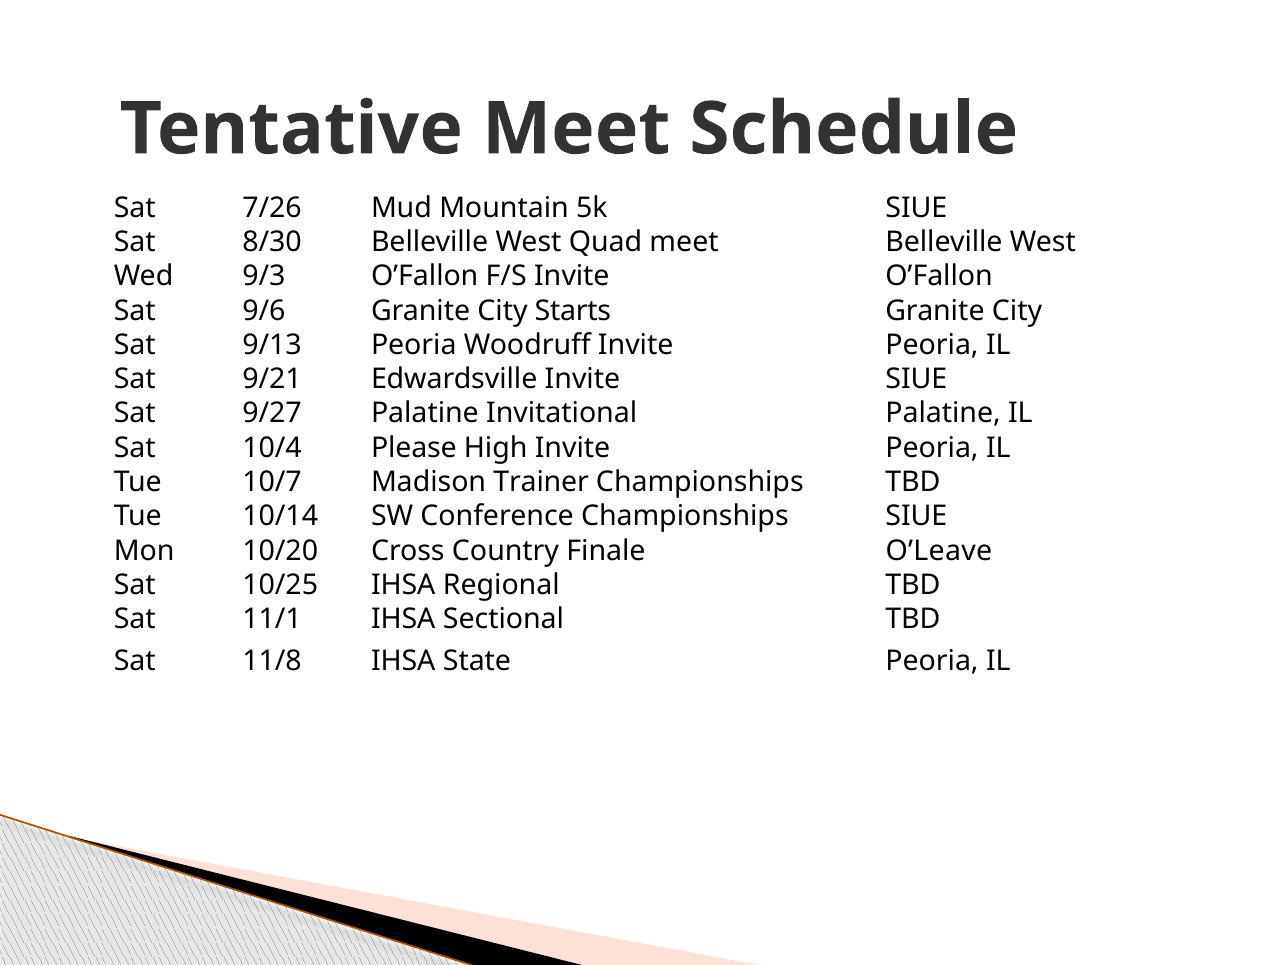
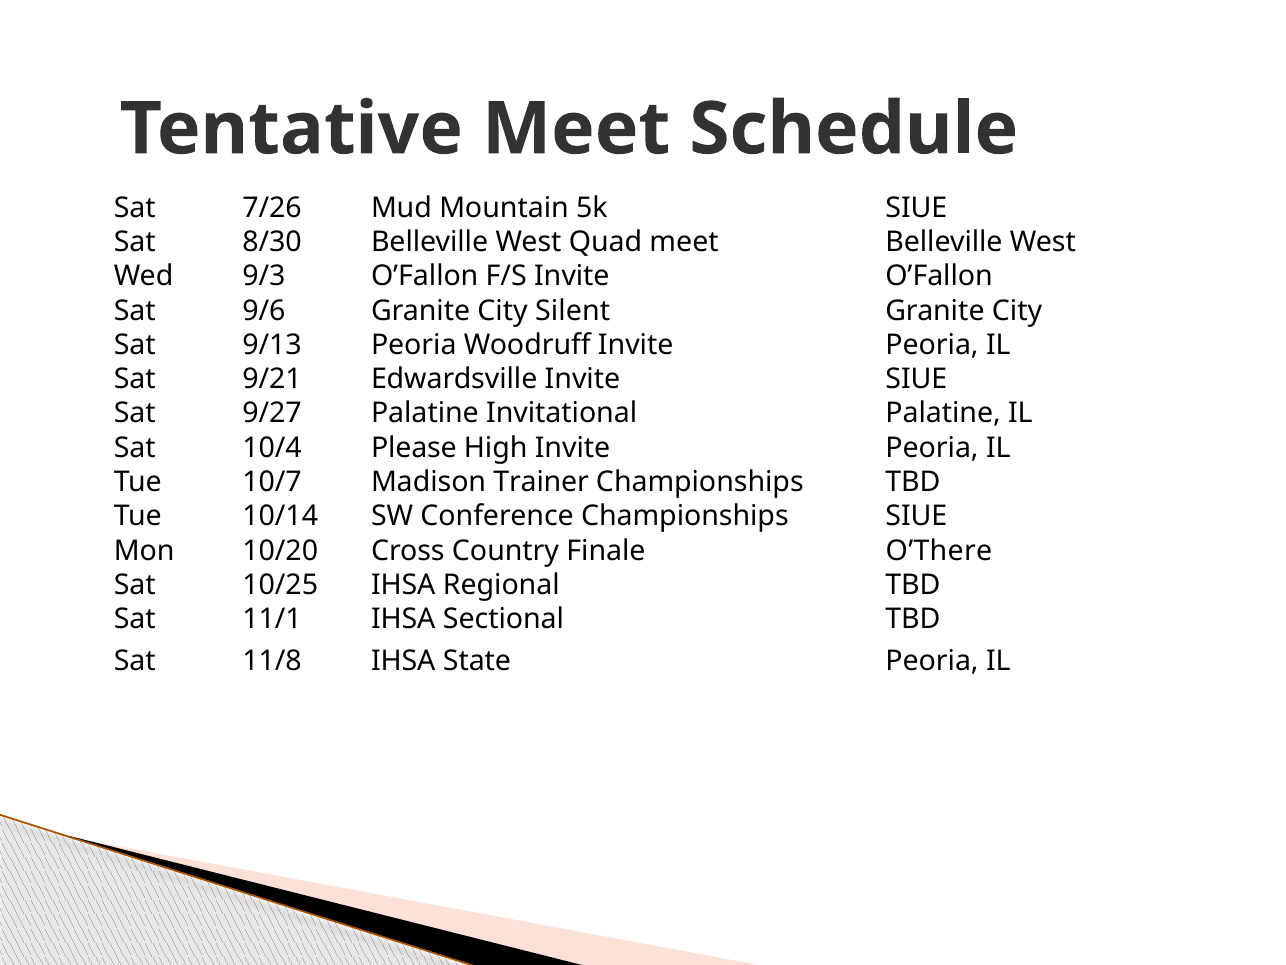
Starts: Starts -> Silent (573, 310)
O’Leave: O’Leave -> O’There (939, 550)
